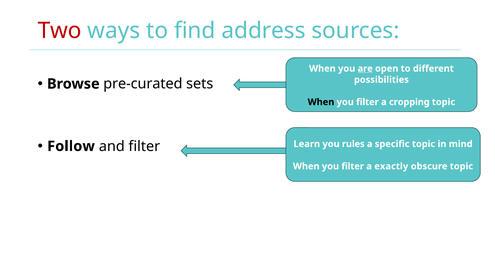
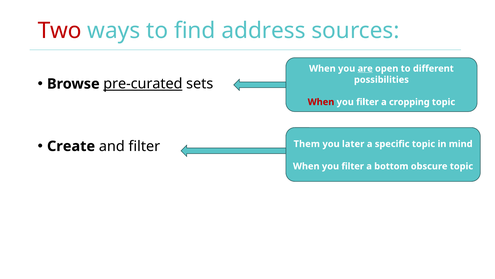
pre-curated underline: none -> present (143, 84)
When colour: black -> red (321, 102)
Follow: Follow -> Create (71, 146)
Learn: Learn -> Them (307, 144)
rules: rules -> later (353, 144)
exactly: exactly -> bottom (391, 166)
